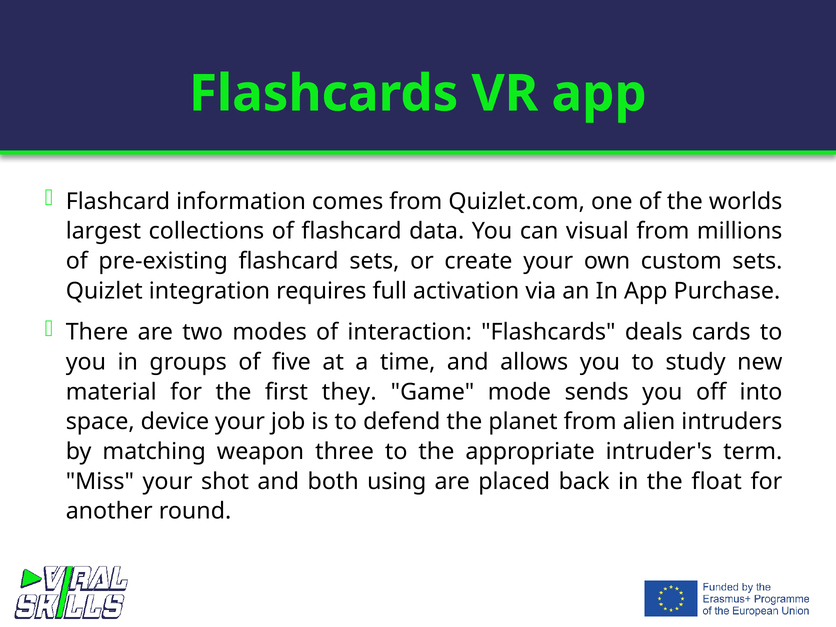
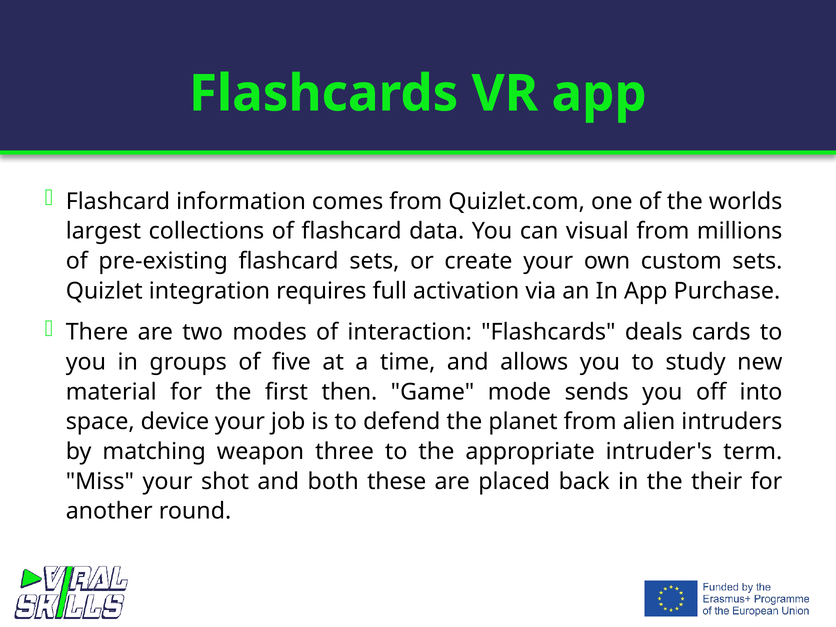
they: they -> then (349, 392)
using: using -> these (397, 481)
float: float -> their (717, 481)
